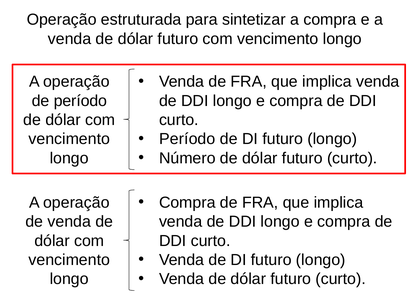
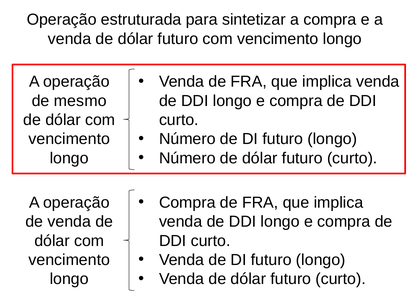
de período: período -> mesmo (80, 101)
Período: Período -> Número (187, 139)
